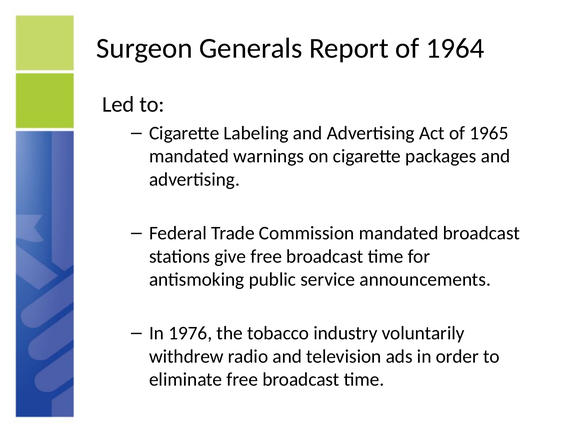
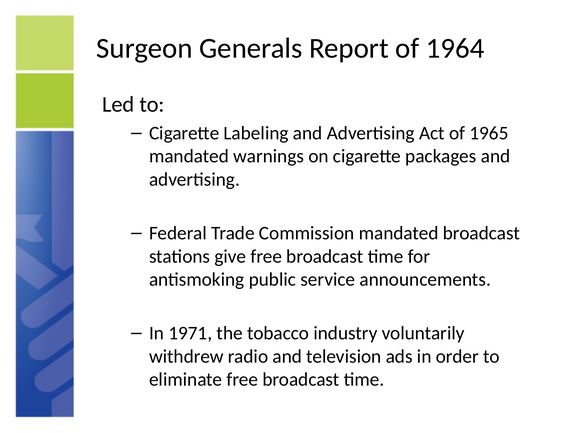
1976: 1976 -> 1971 (190, 334)
